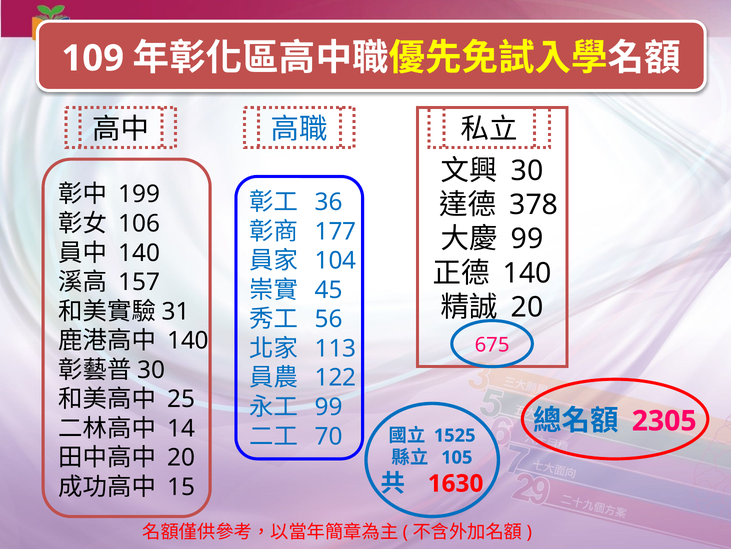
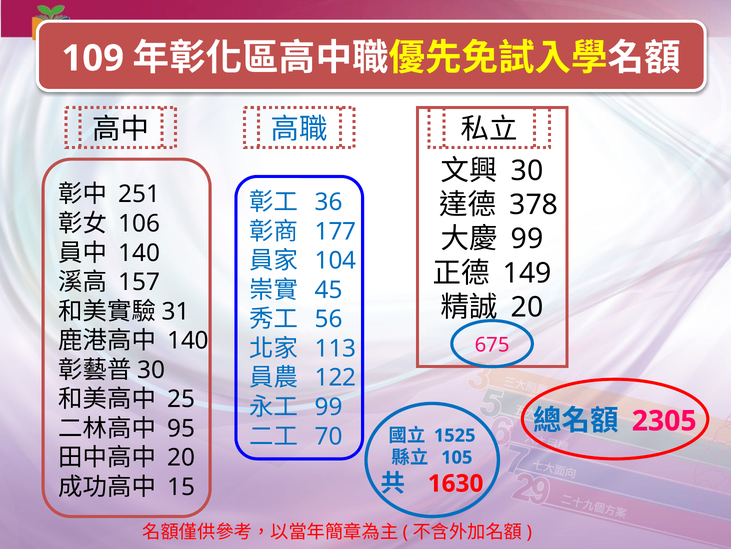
199: 199 -> 251 (139, 194)
140: 140 -> 149 (527, 273)
14: 14 -> 95 (181, 428)
